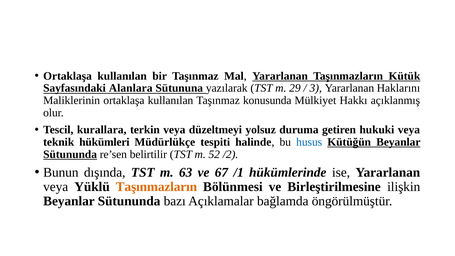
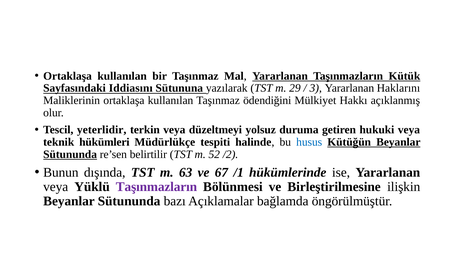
Alanlara: Alanlara -> Iddiasını (131, 88)
konusunda: konusunda -> ödendiğini (267, 100)
kurallara: kurallara -> yeterlidir (102, 130)
Taşınmazların colour: orange -> purple (156, 187)
